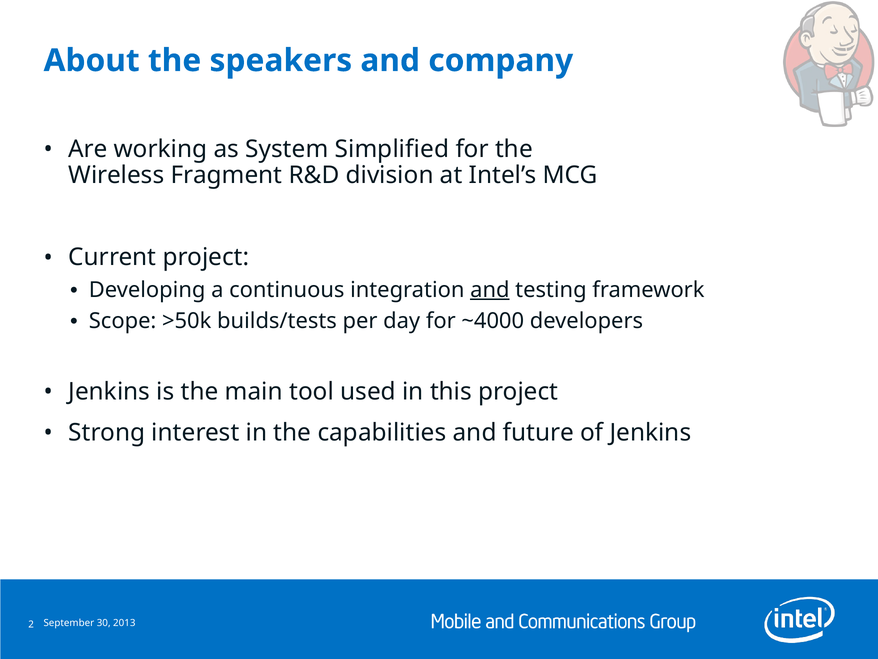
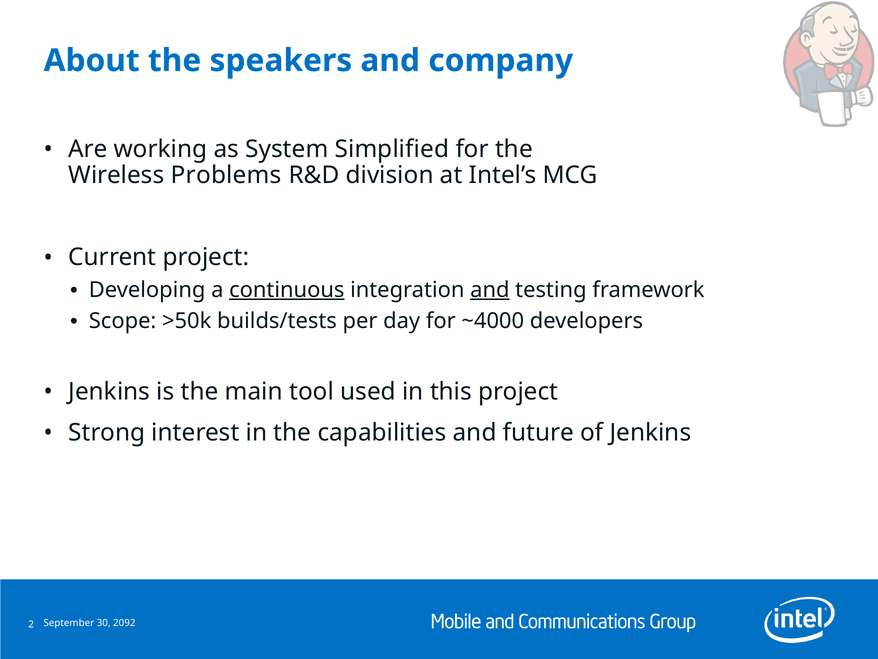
Fragment: Fragment -> Problems (226, 175)
continuous underline: none -> present (287, 290)
2013: 2013 -> 2092 (124, 623)
